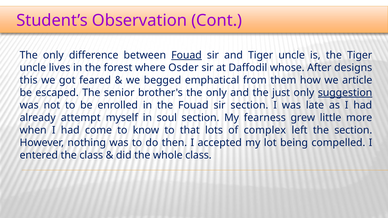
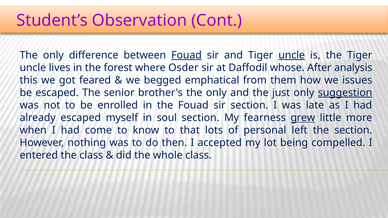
uncle underline: none -> present (292, 55)
designs: designs -> analysis (353, 68)
article: article -> issues (357, 80)
already attempt: attempt -> escaped (81, 118)
grew underline: none -> present (303, 118)
complex: complex -> personal (265, 130)
